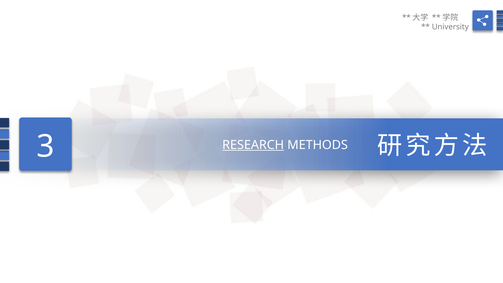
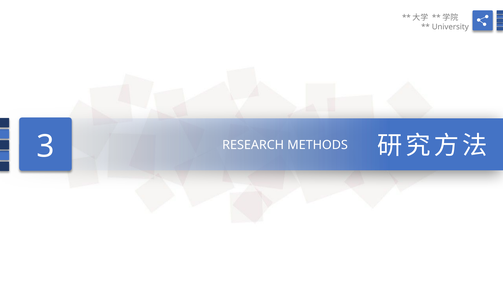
RESEARCH underline: present -> none (253, 145)
